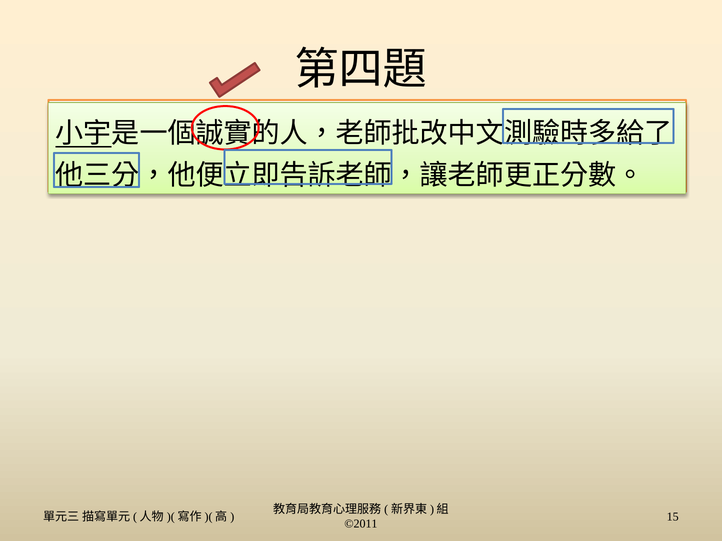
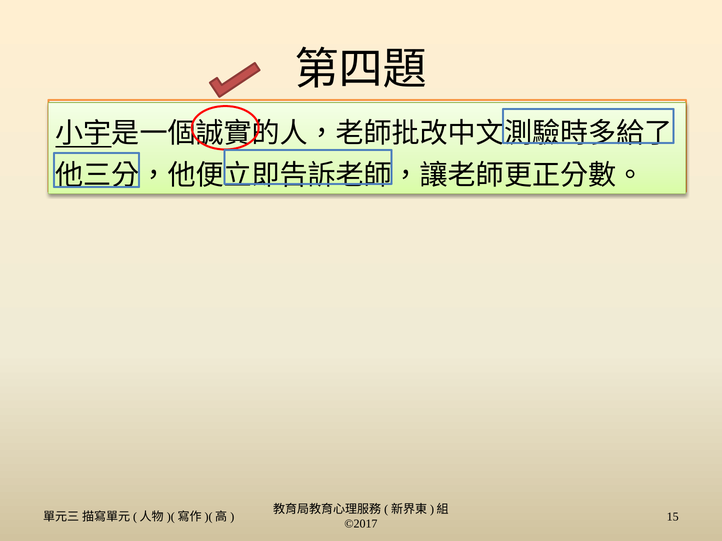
©2011: ©2011 -> ©2017 (361, 524)
